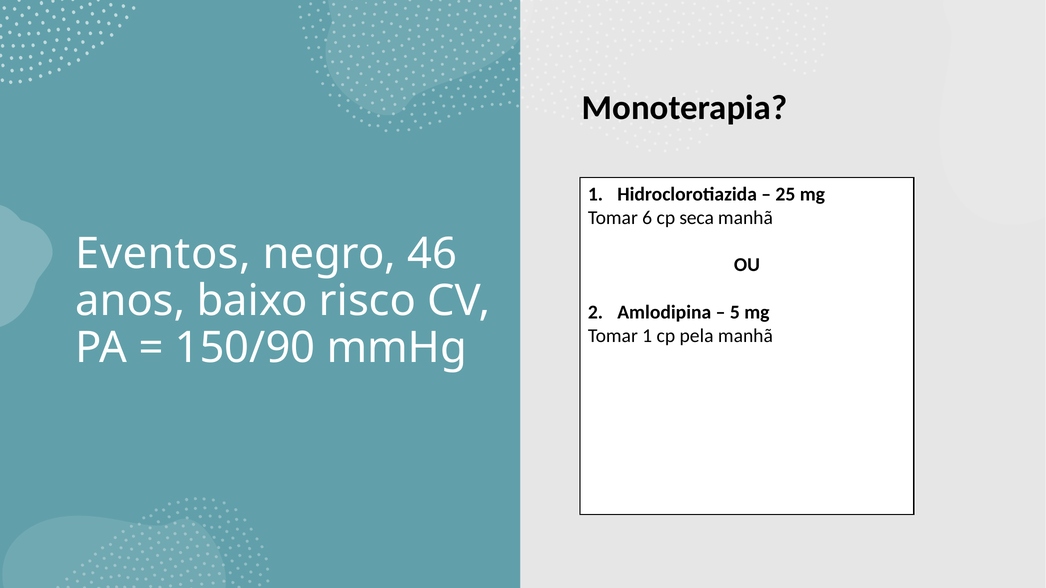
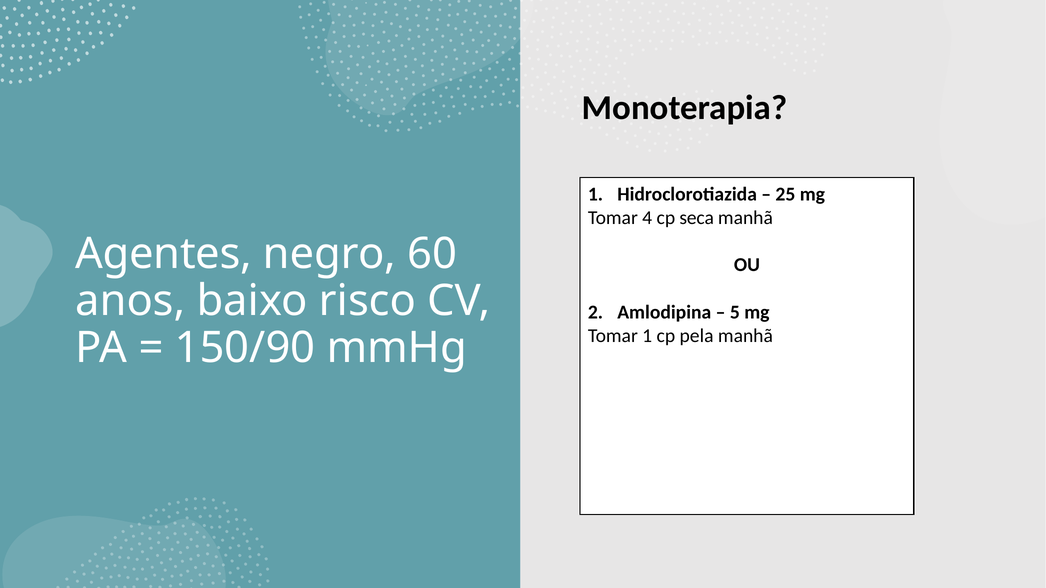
6: 6 -> 4 (647, 218)
Eventos: Eventos -> Agentes (164, 254)
46: 46 -> 60 (432, 254)
